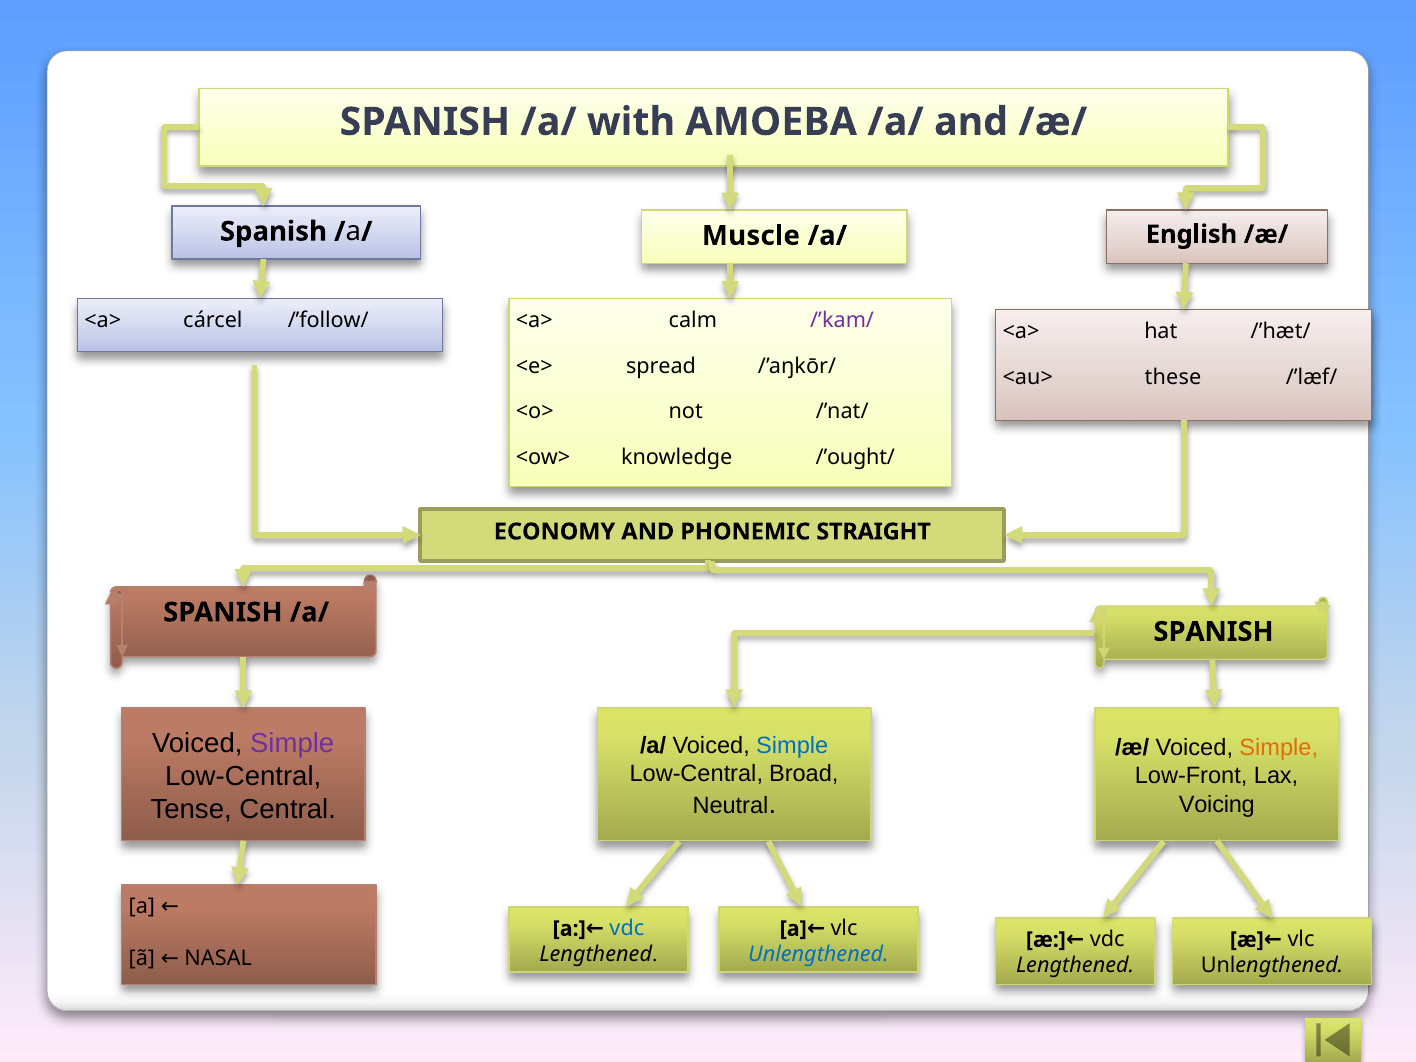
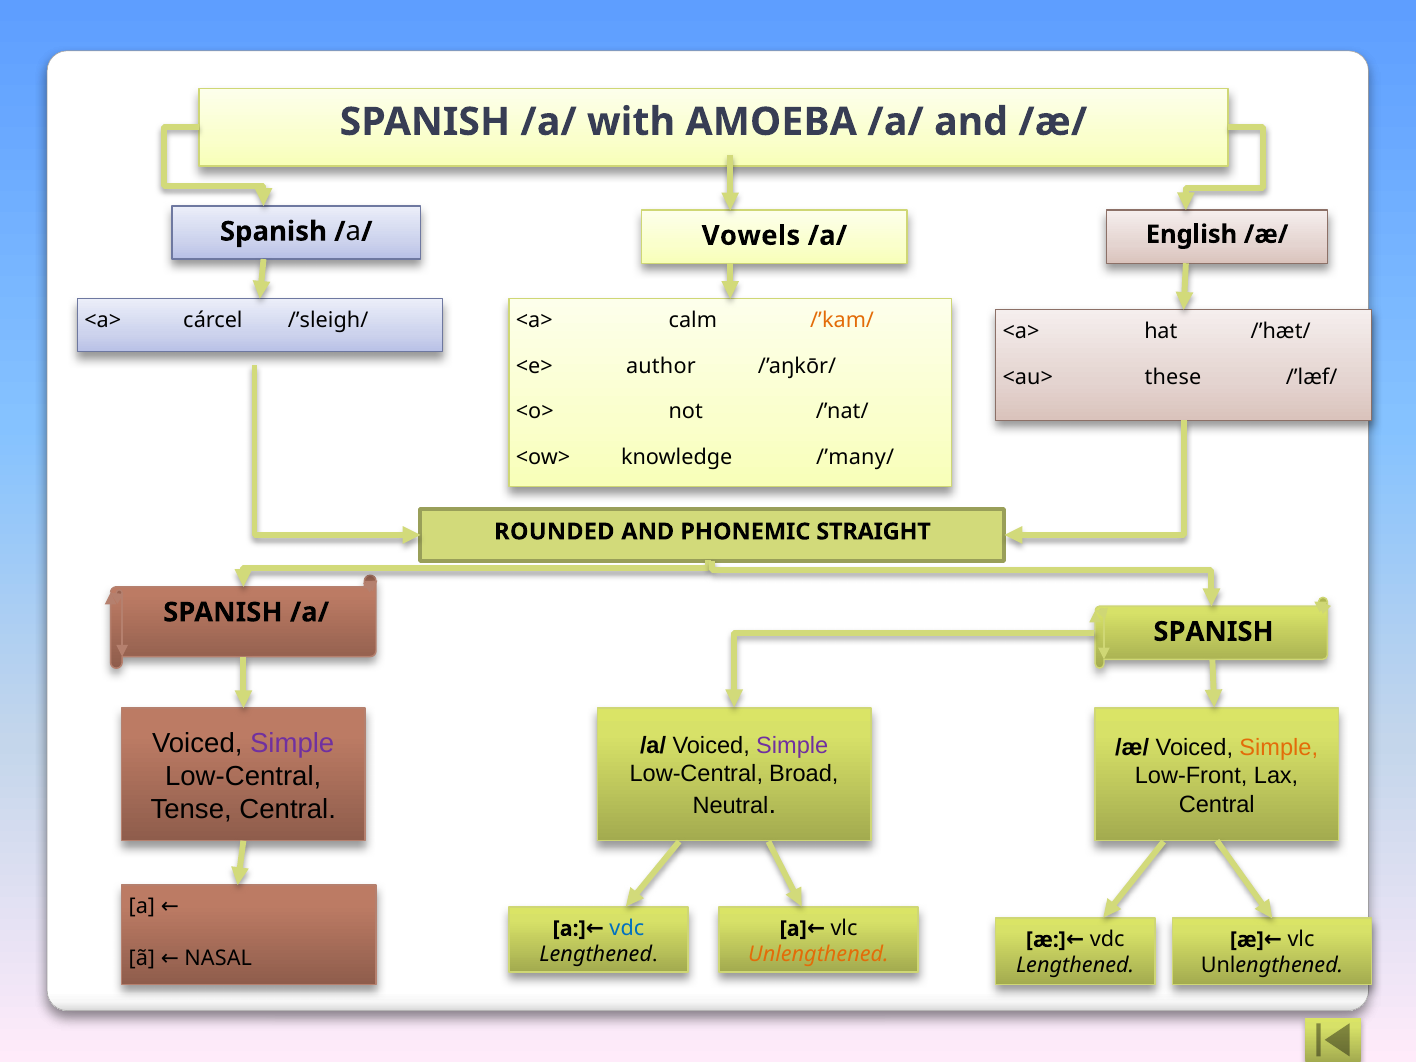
Muscle: Muscle -> Vowels (751, 236)
/’follow/: /’follow/ -> /’sleigh/ (328, 320)
/’kam/ colour: purple -> orange (842, 320)
spread: spread -> author (661, 366)
/’ought/: /’ought/ -> /’many/ (855, 457)
ECONOMY: ECONOMY -> ROUNDED (554, 532)
Simple colour: blue -> purple (792, 745)
Voicing: Voicing -> Central (1217, 804)
Unlengthened colour: blue -> orange (818, 955)
